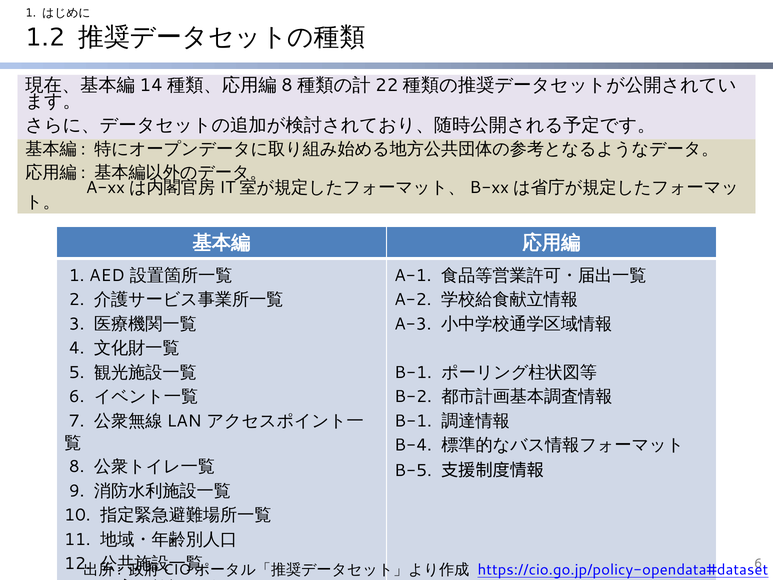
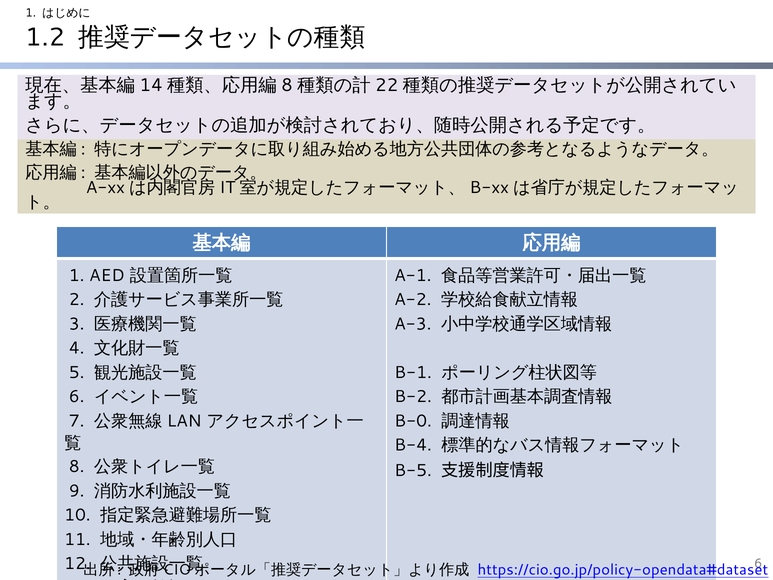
B-1: B-1 -> B-0 (413, 421)
